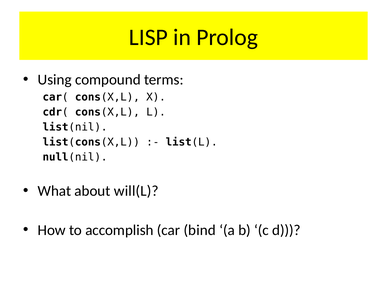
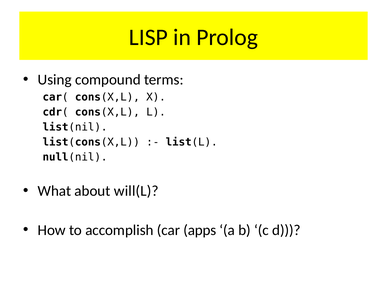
bind: bind -> apps (200, 230)
